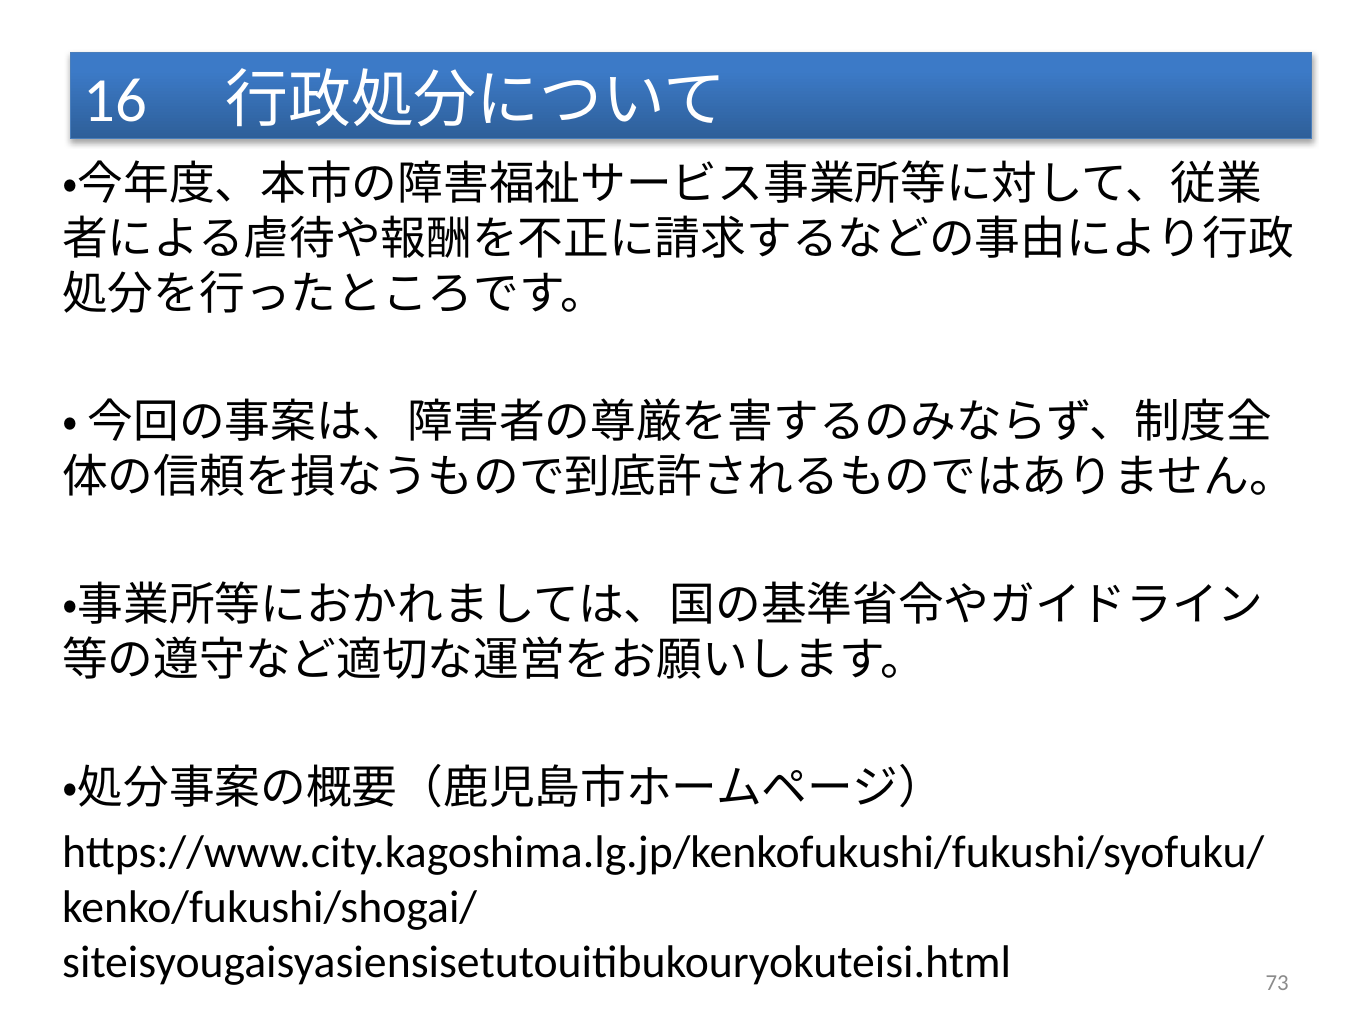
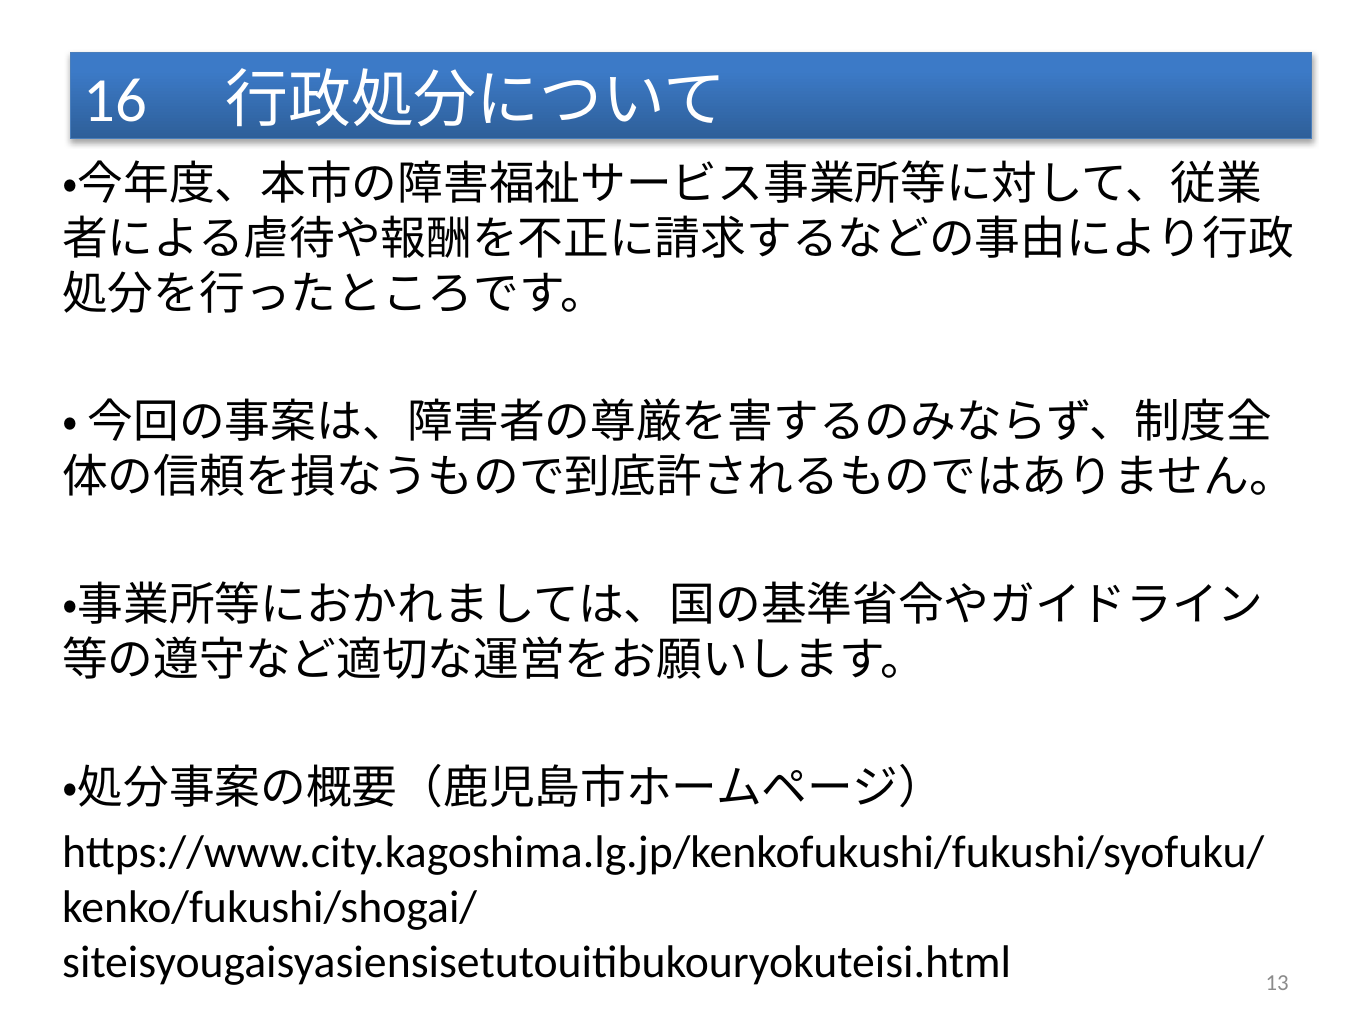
73: 73 -> 13 (1277, 982)
